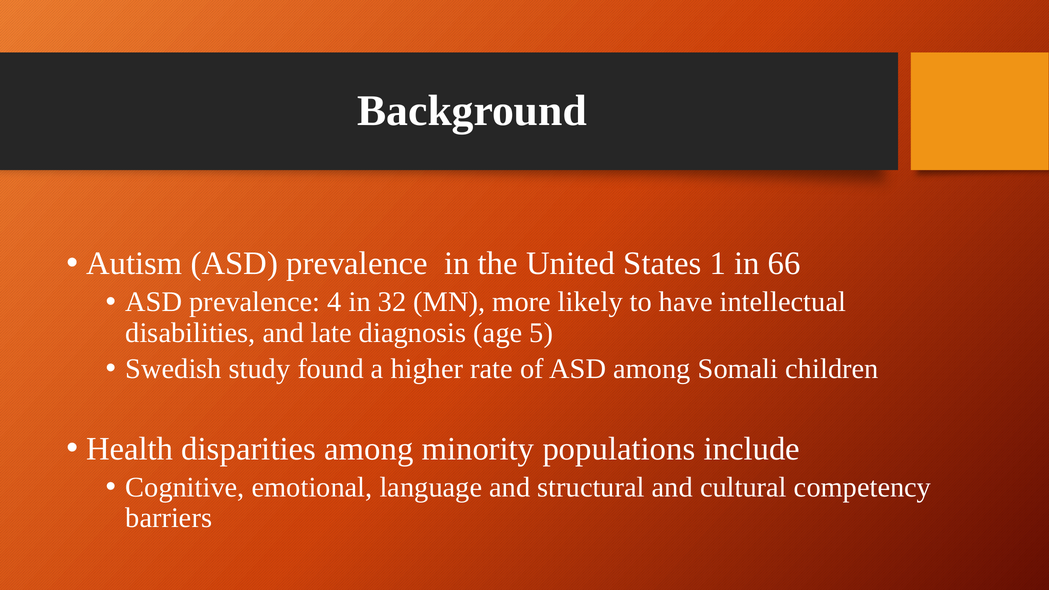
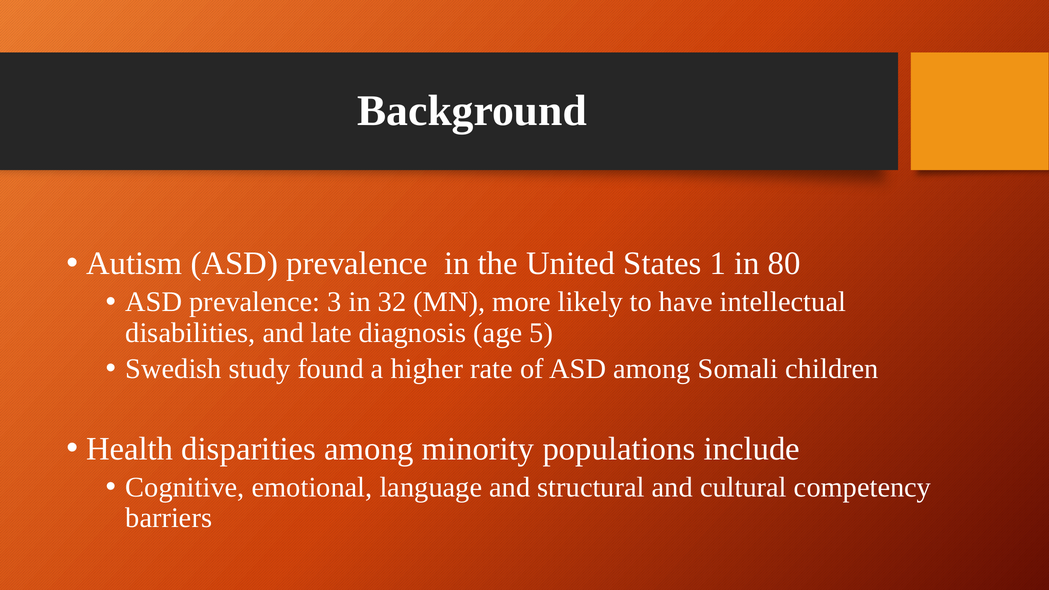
66: 66 -> 80 (784, 264)
4: 4 -> 3 (334, 302)
